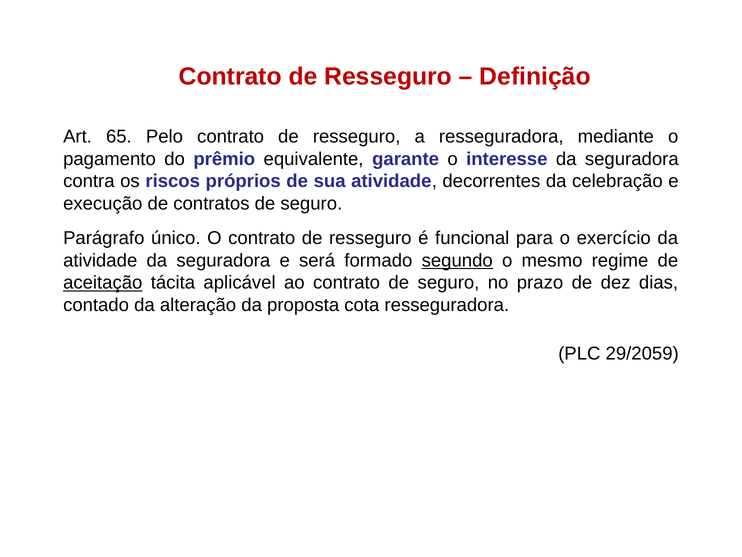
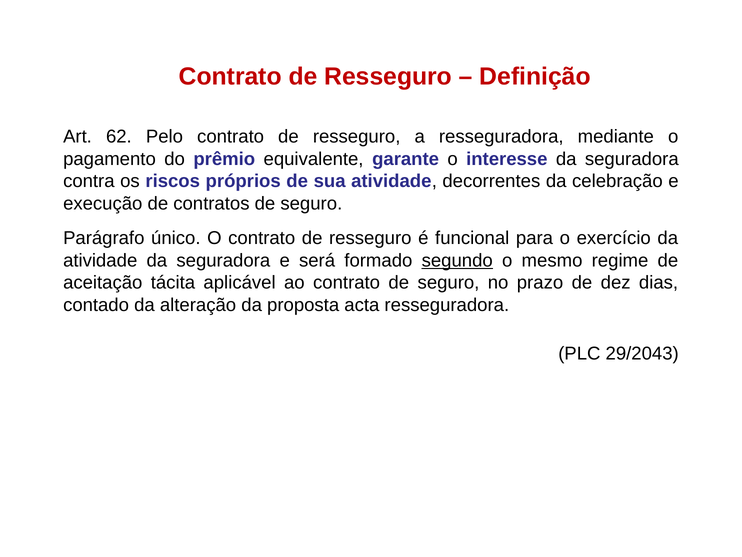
65: 65 -> 62 (119, 137)
aceitação underline: present -> none (103, 283)
cota: cota -> acta (362, 305)
29/2059: 29/2059 -> 29/2043 (642, 353)
